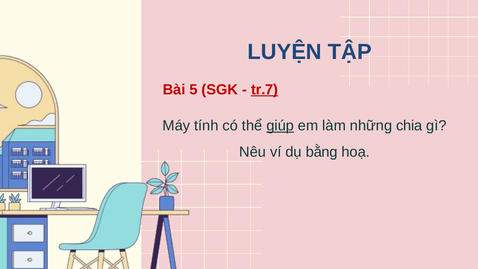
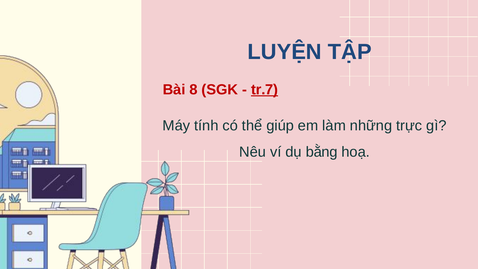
5: 5 -> 8 (194, 90)
giúp underline: present -> none (280, 126)
chia: chia -> trực (409, 126)
